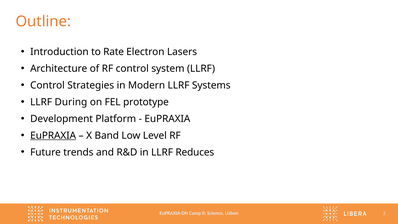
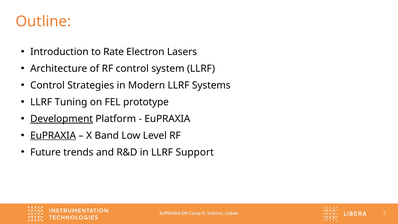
During: During -> Tuning (71, 102)
Development underline: none -> present (62, 119)
Reduces: Reduces -> Support (195, 152)
